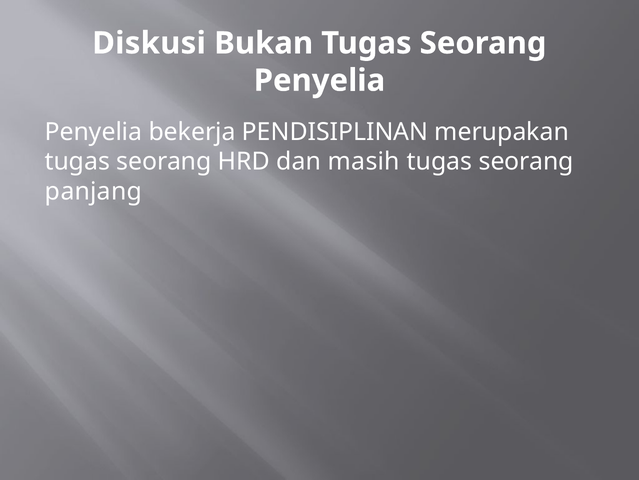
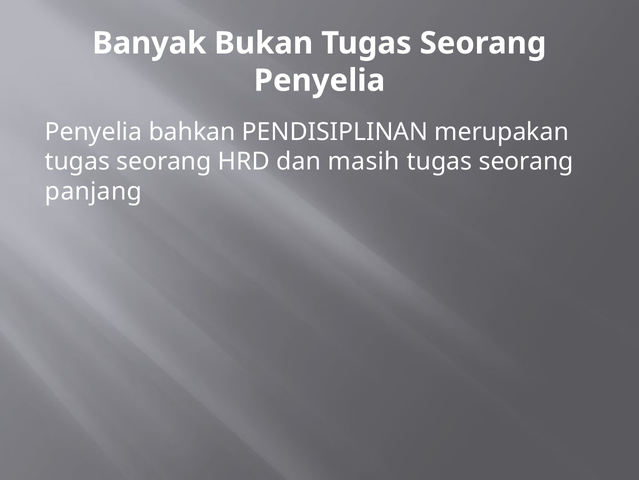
Diskusi: Diskusi -> Banyak (149, 43)
bekerja: bekerja -> bahkan (192, 132)
